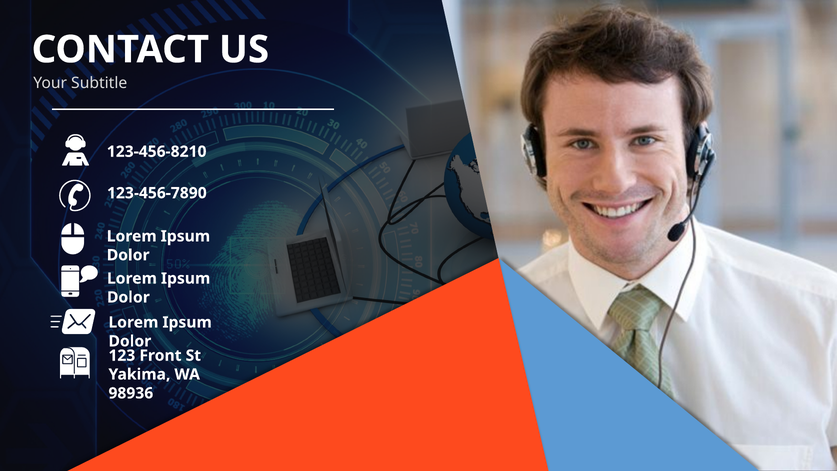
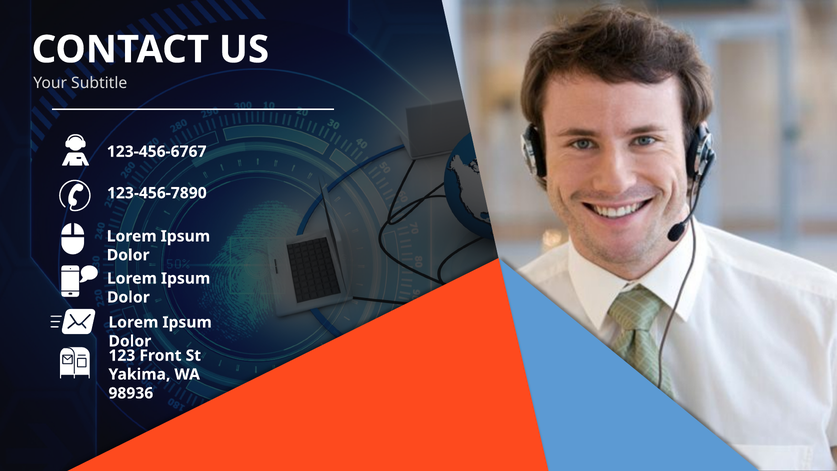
123-456-8210: 123-456-8210 -> 123-456-6767 (157, 152)
